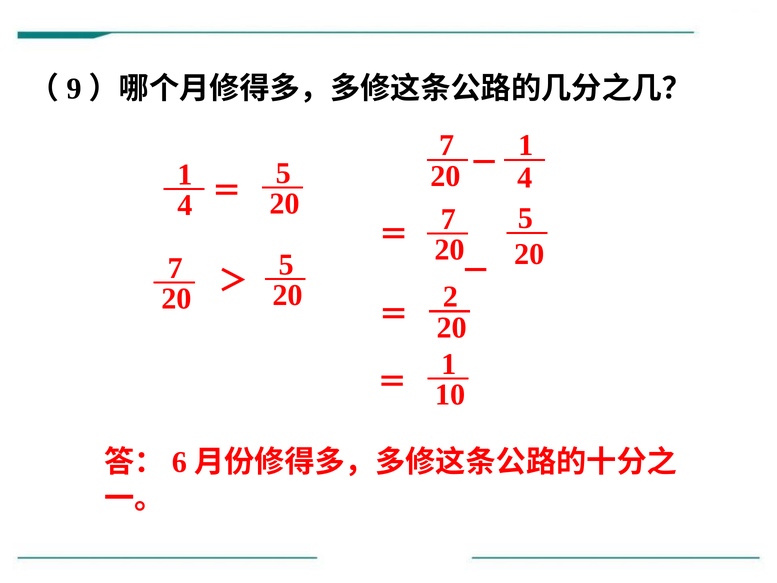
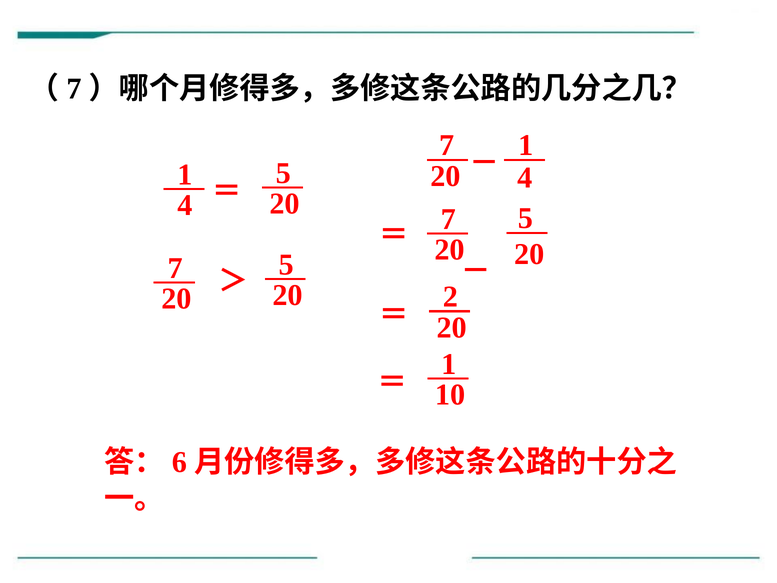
9: 9 -> 7 (74, 89)
